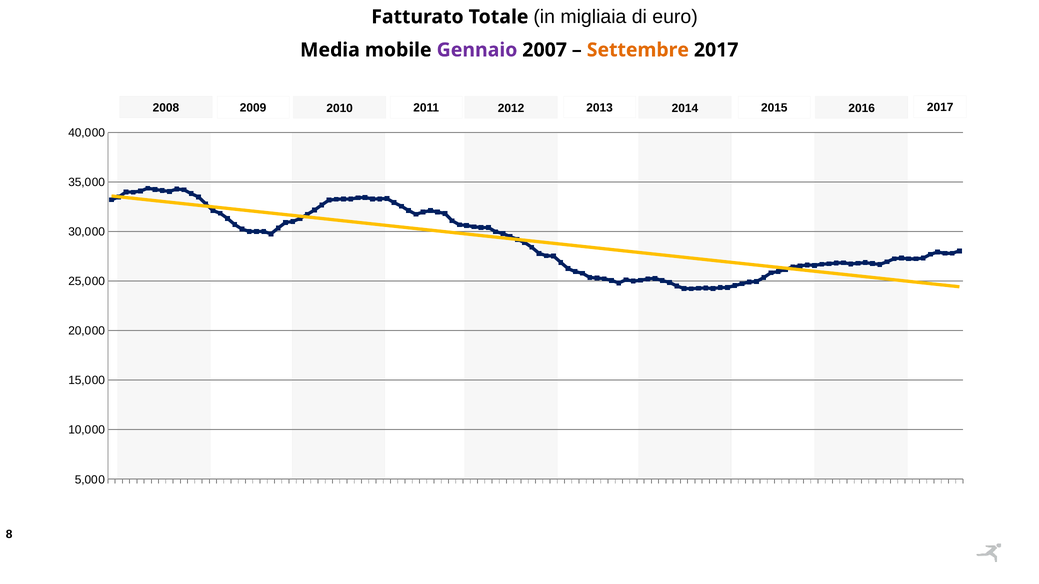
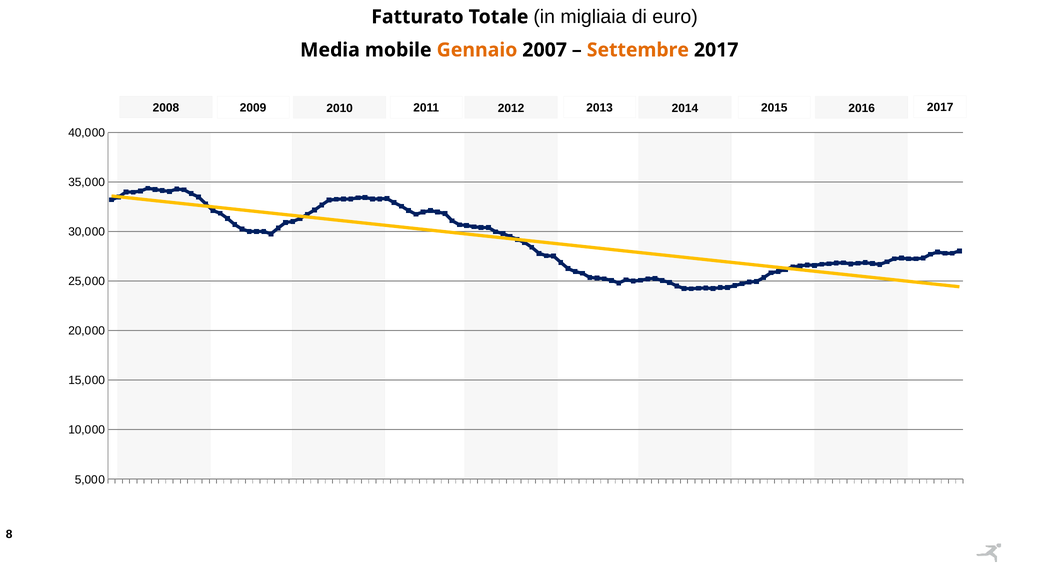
Gennaio colour: purple -> orange (477, 50)
